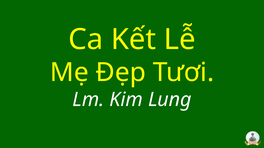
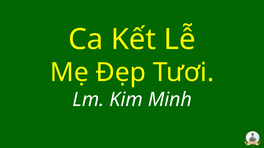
Lung: Lung -> Minh (170, 100)
